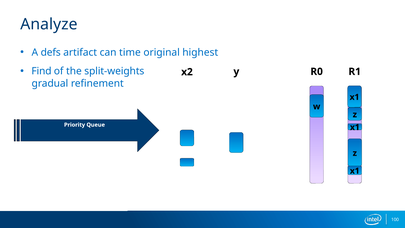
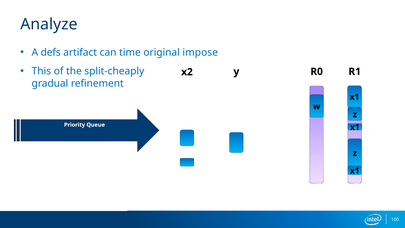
highest: highest -> impose (200, 52)
Find: Find -> This (41, 71)
split-weights: split-weights -> split-cheaply (114, 71)
